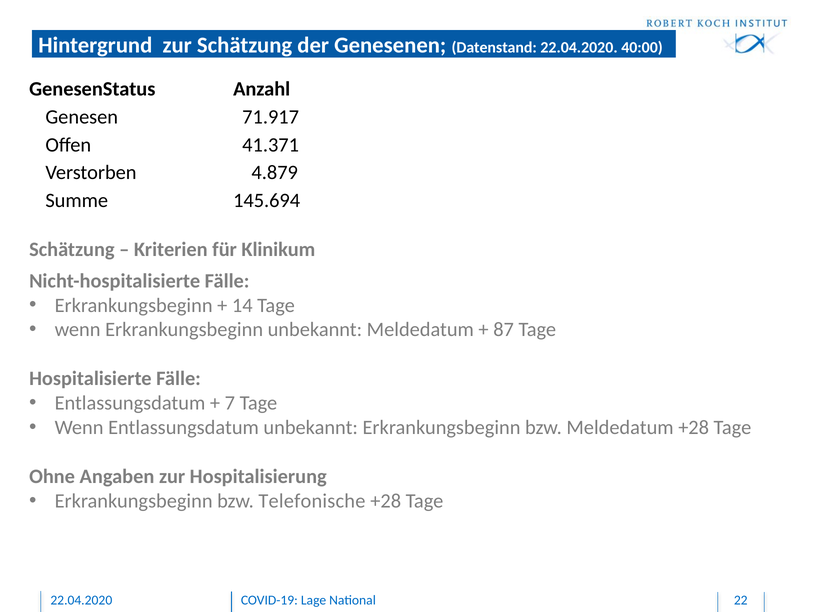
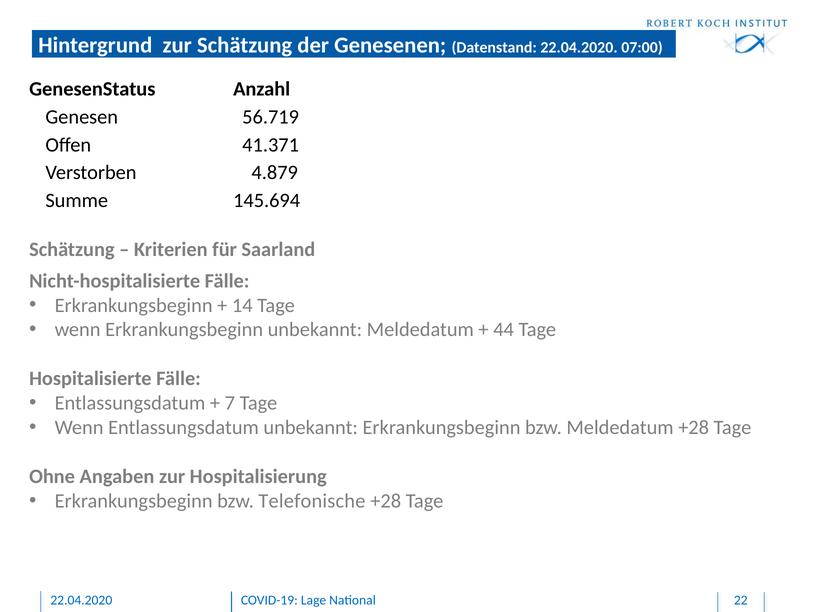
40:00: 40:00 -> 07:00 (642, 48)
71.917: 71.917 -> 56.719 (271, 117)
Klinikum: Klinikum -> Saarland (278, 250)
87: 87 -> 44 (504, 330)
